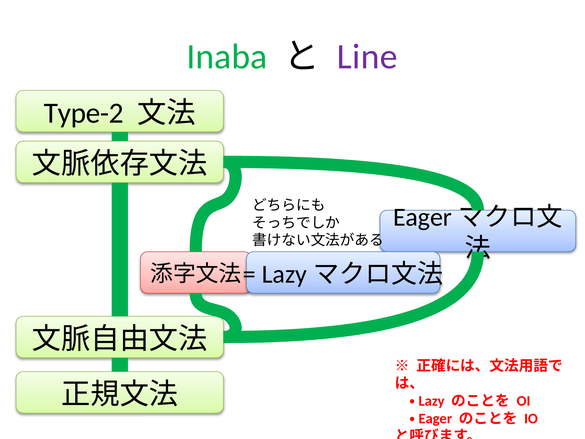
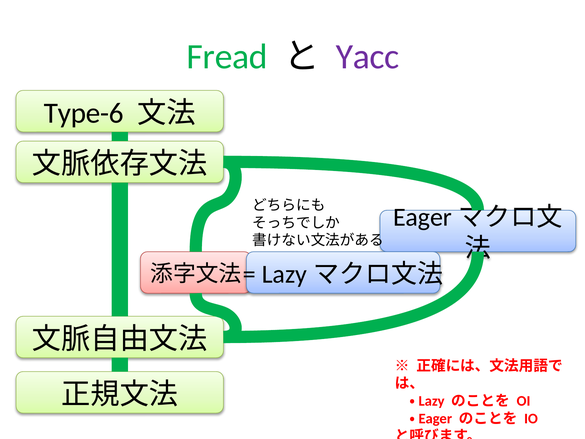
Inaba: Inaba -> Fread (227, 57)
Line: Line -> Yacc (368, 57)
Type-2: Type-2 -> Type-6 (84, 113)
